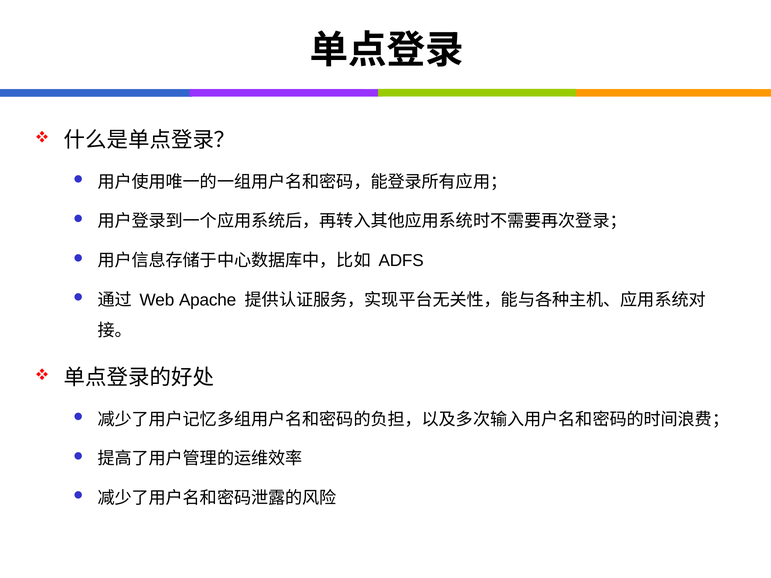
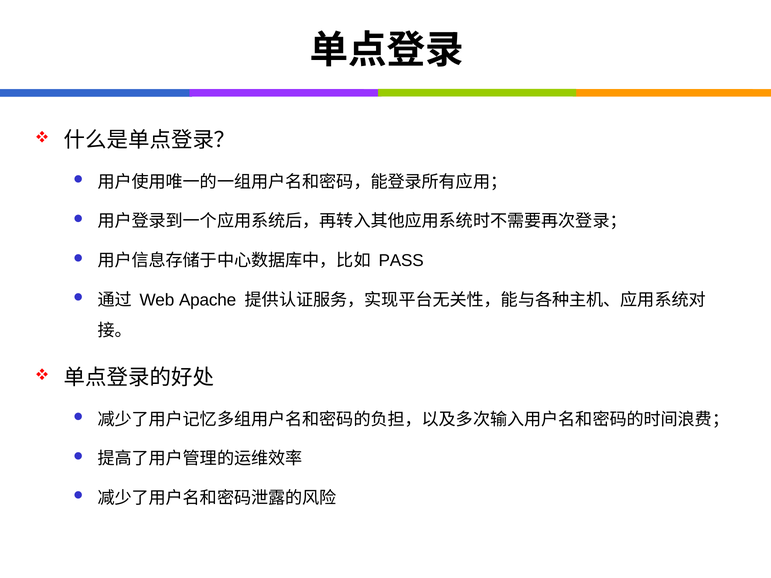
ADFS: ADFS -> PASS (401, 261)
